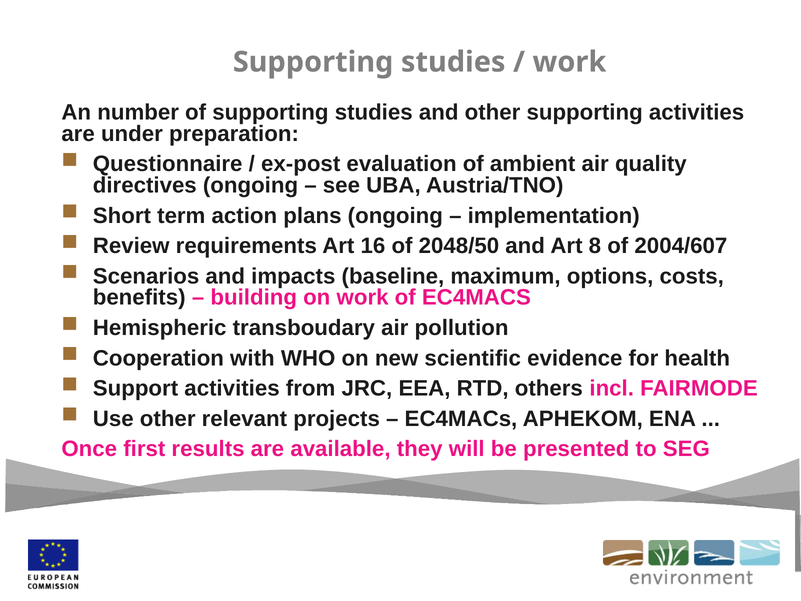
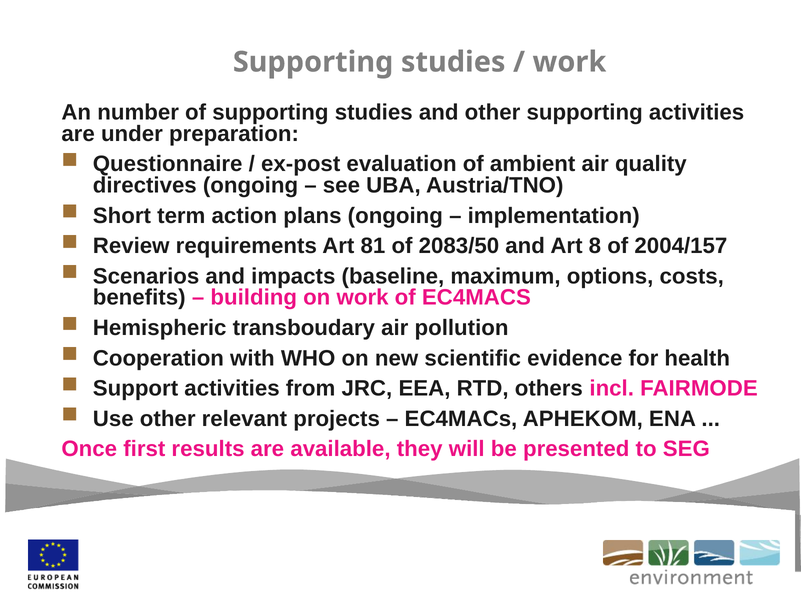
16: 16 -> 81 (373, 246)
2048/50: 2048/50 -> 2083/50 (459, 246)
2004/607: 2004/607 -> 2004/157 (681, 246)
